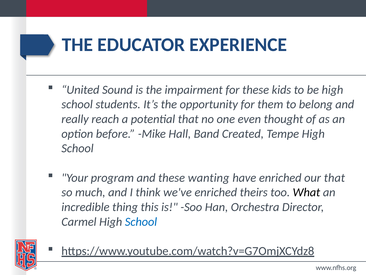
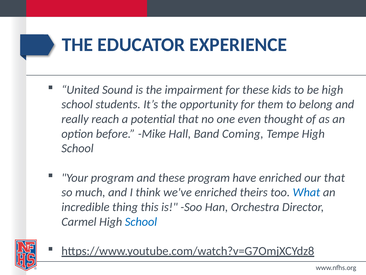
Created: Created -> Coming (243, 134)
these wanting: wanting -> program (209, 177)
What colour: black -> blue (306, 192)
